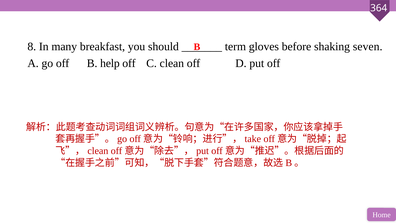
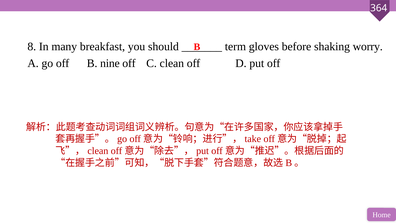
seven: seven -> worry (368, 47)
help: help -> nine (110, 63)
